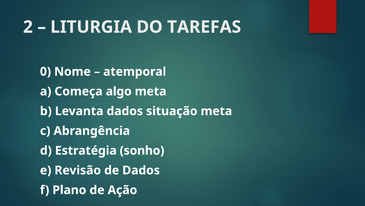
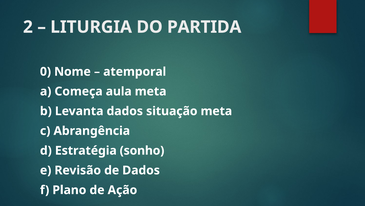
TAREFAS: TAREFAS -> PARTIDA (204, 27)
algo: algo -> aula (119, 91)
